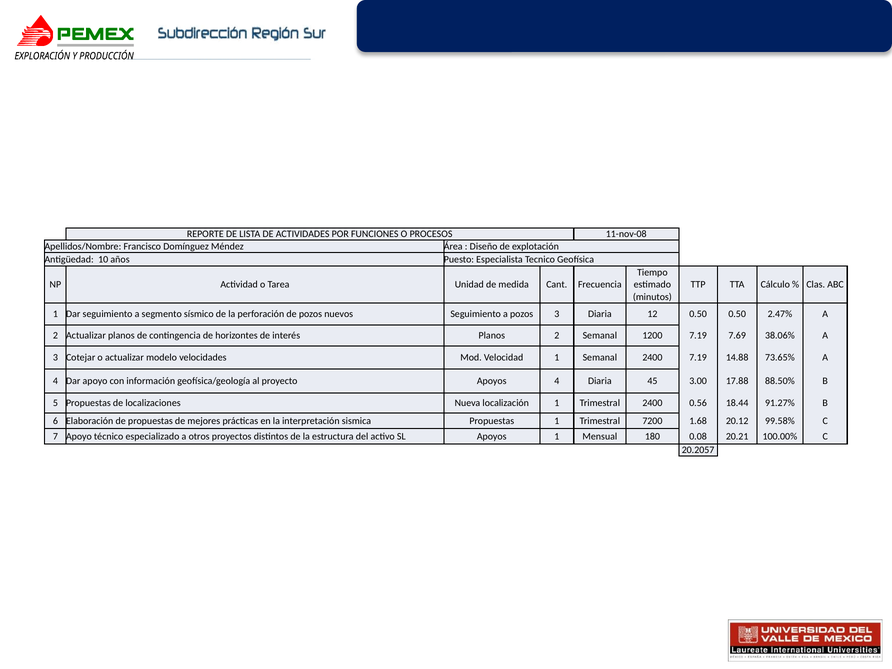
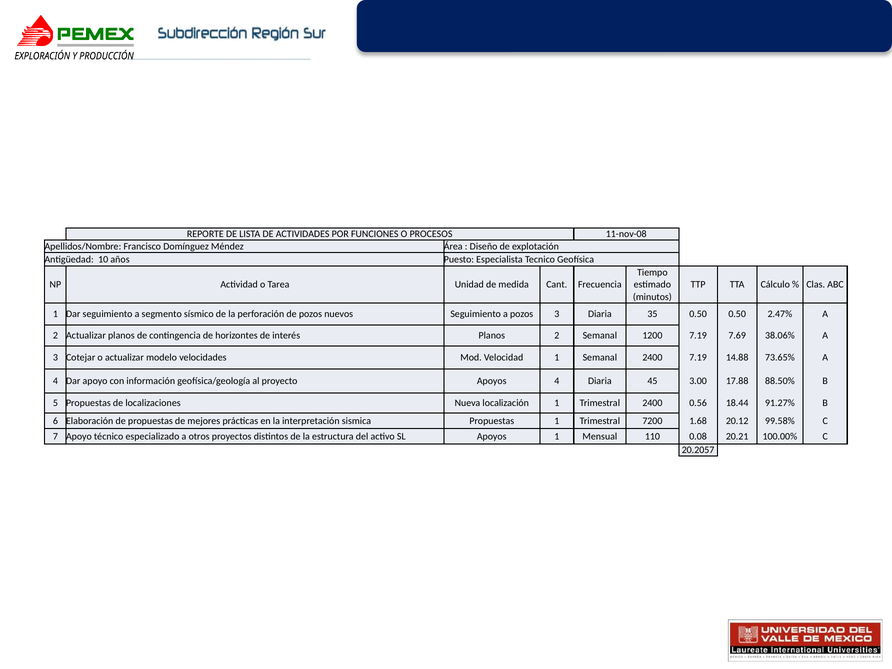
12: 12 -> 35 (652, 314)
180: 180 -> 110 (652, 436)
